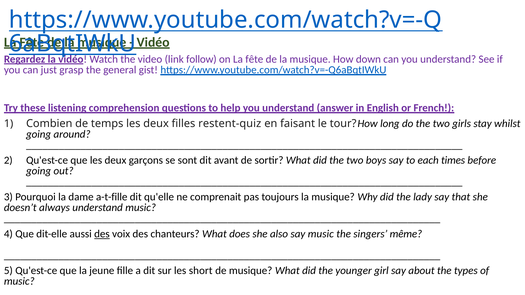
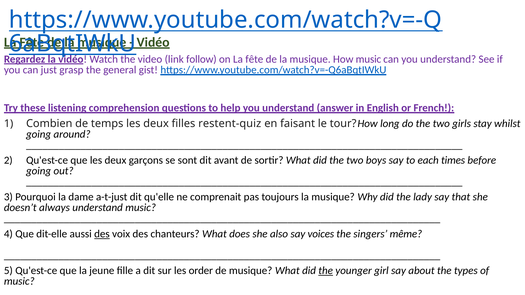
How down: down -> music (368, 59)
a-t-fille: a-t-fille -> a-t-just (112, 197)
say music: music -> voices (321, 234)
short: short -> order (201, 271)
the underline: none -> present (326, 271)
